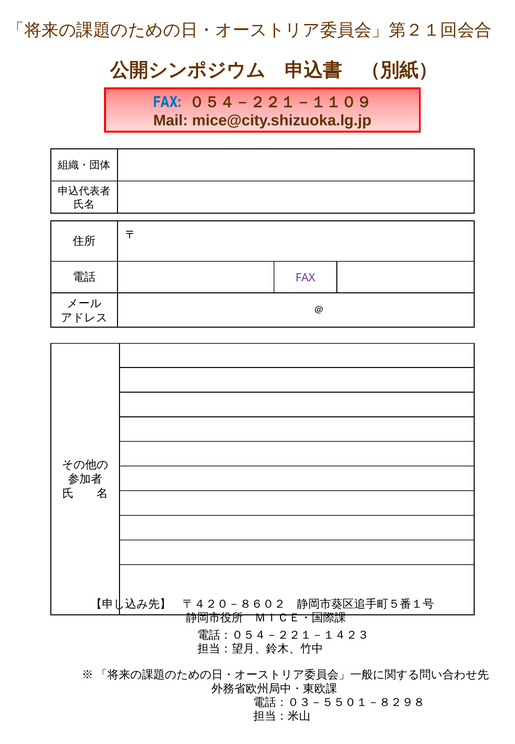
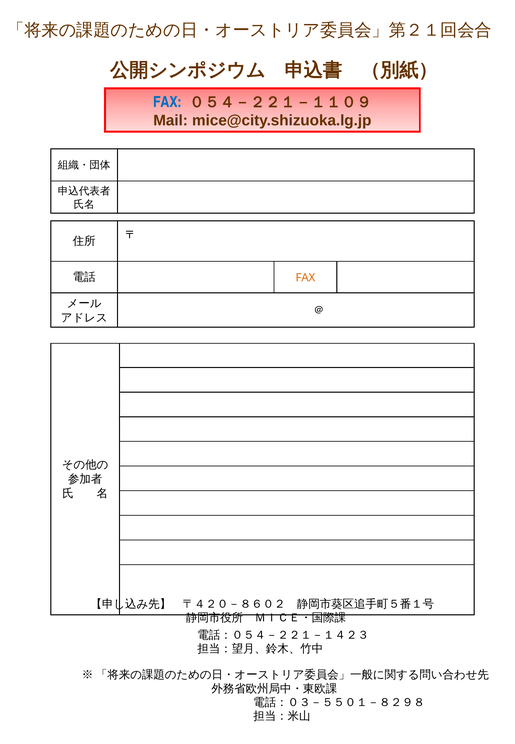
FAX colour: purple -> orange (305, 278)
